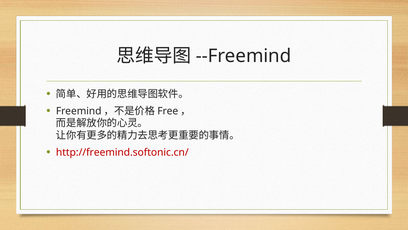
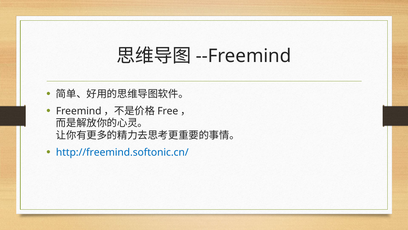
http://freemind.softonic.cn/ colour: red -> blue (122, 152)
